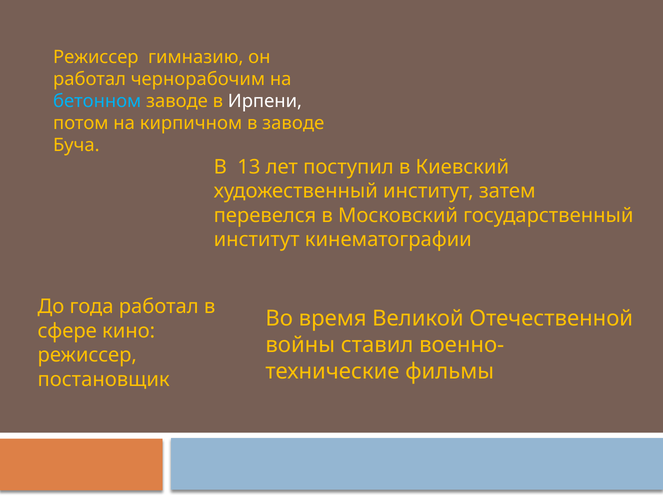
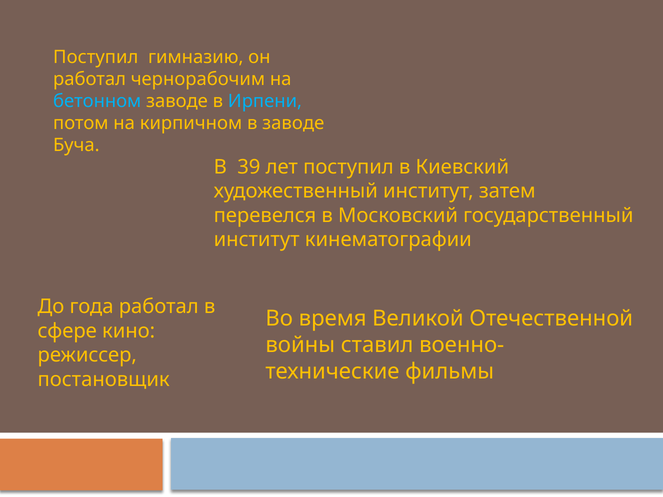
Режиссер: Режиссер -> Поступил (96, 57)
Ирпени colour: white -> light blue (265, 101)
13: 13 -> 39 (249, 167)
